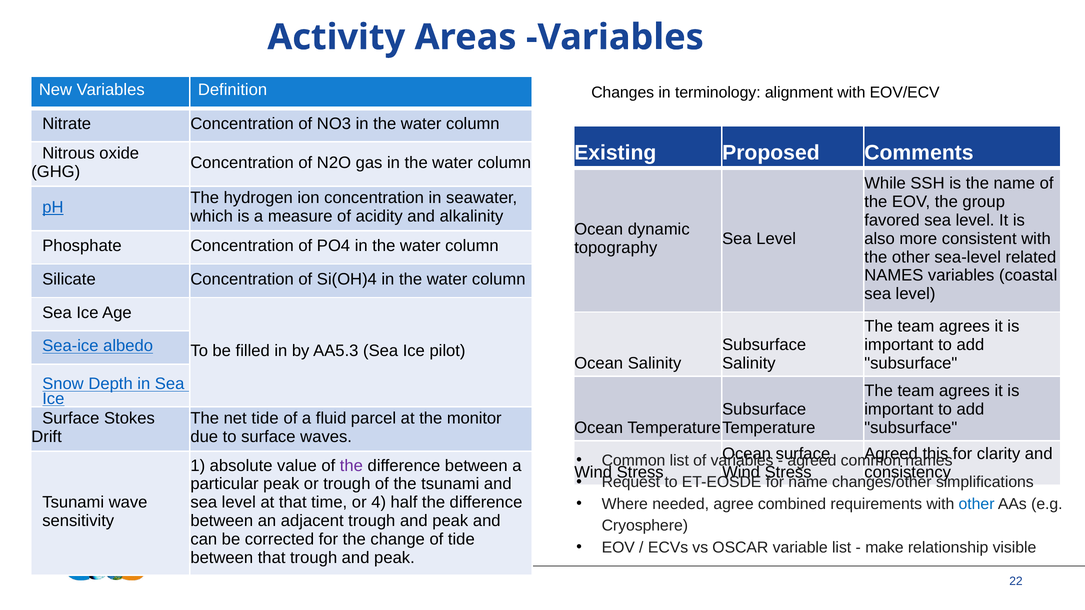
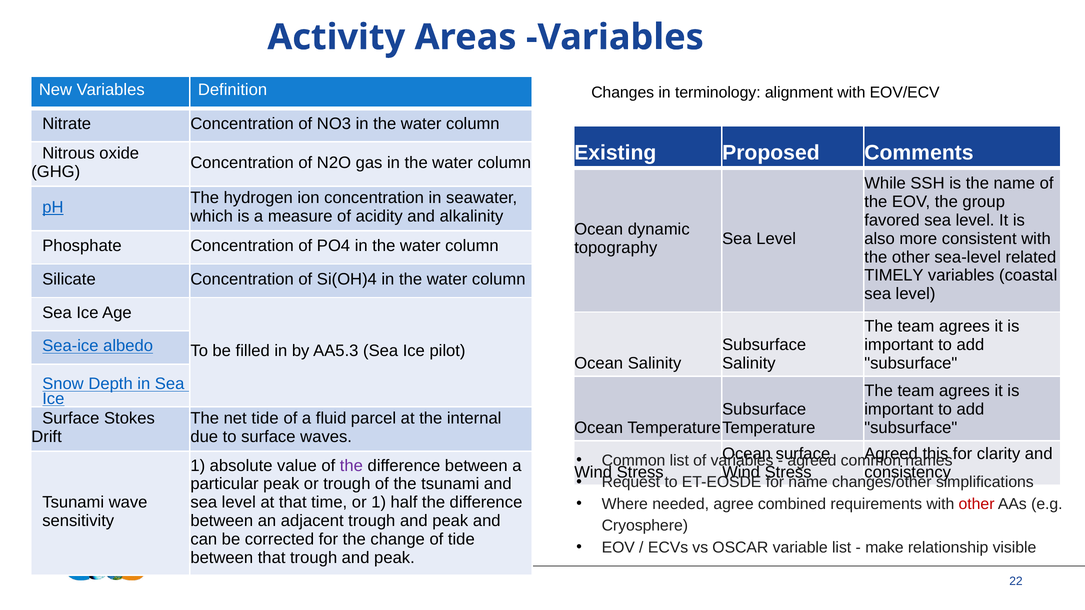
NAMES: NAMES -> TIMELY (894, 276)
monitor: monitor -> internal (474, 418)
or 4: 4 -> 1 (379, 503)
other colour: blue -> red (977, 504)
